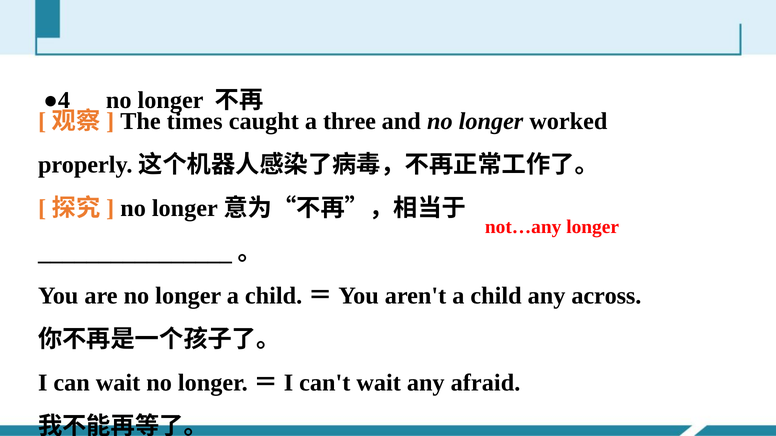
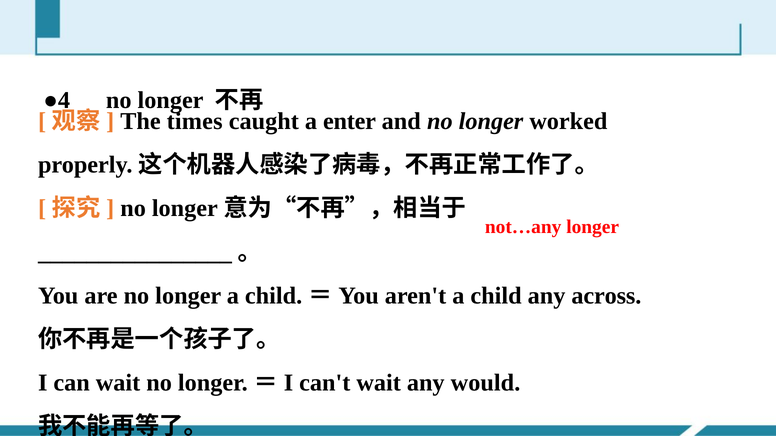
three: three -> enter (349, 121)
afraid: afraid -> would (486, 383)
